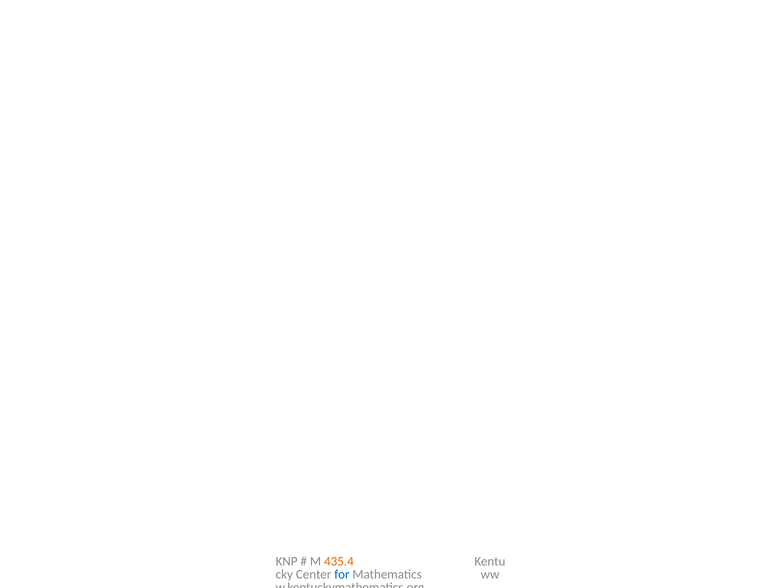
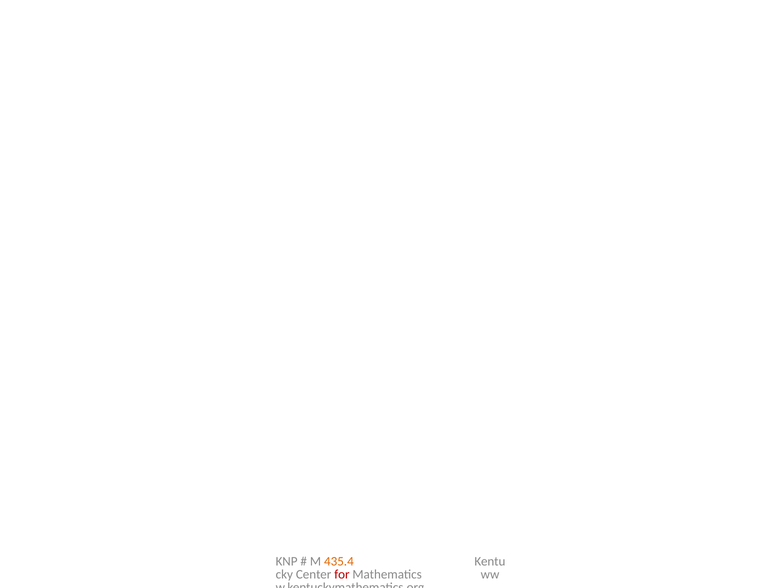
for colour: blue -> red (342, 574)
